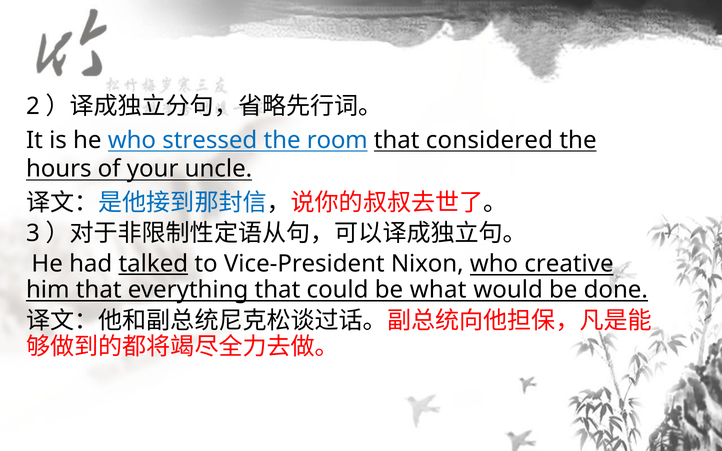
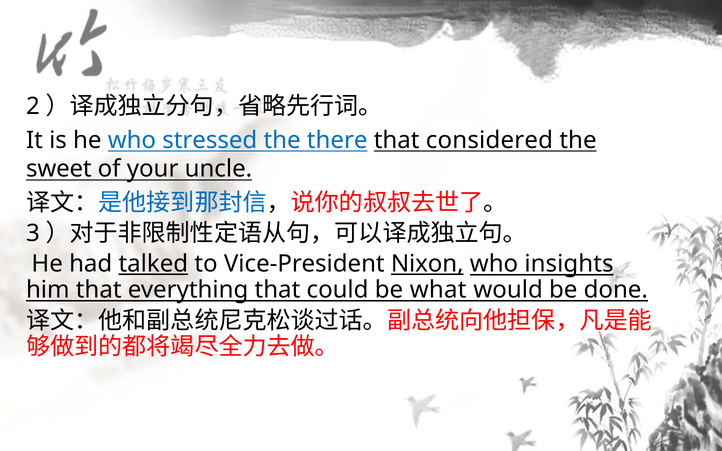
room: room -> there (337, 140)
hours: hours -> sweet (59, 169)
Nixon underline: none -> present (427, 264)
creative: creative -> insights (569, 264)
